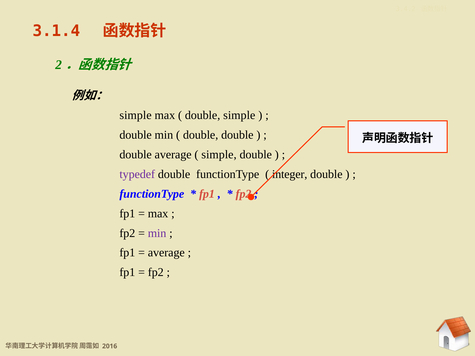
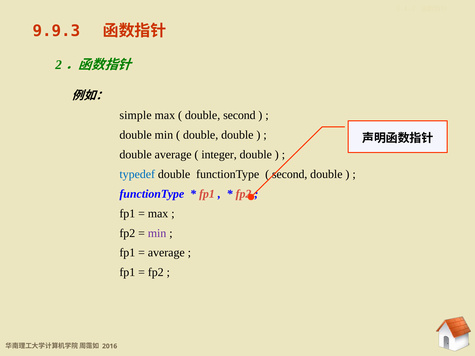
3.1.4: 3.1.4 -> 9.9.3 (56, 31)
double simple: simple -> second (239, 115)
simple: simple -> integer (219, 155)
typedef colour: purple -> blue (137, 174)
integer: integer -> second (290, 174)
